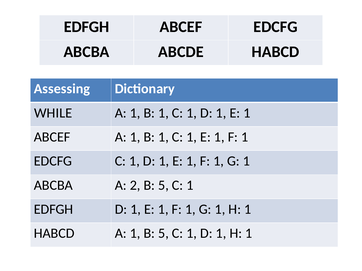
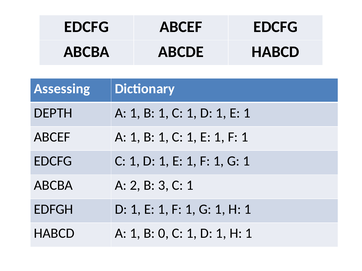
EDFGH: EDFGH -> EDCFG (86, 27)
WHILE: WHILE -> DEPTH (53, 113)
2 B 5: 5 -> 3 (163, 186)
1 B 5: 5 -> 0 (163, 234)
